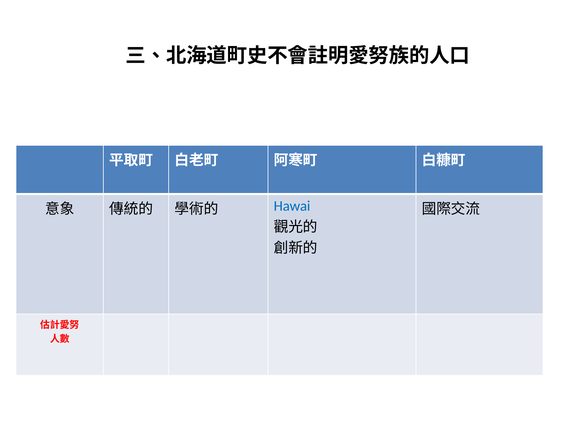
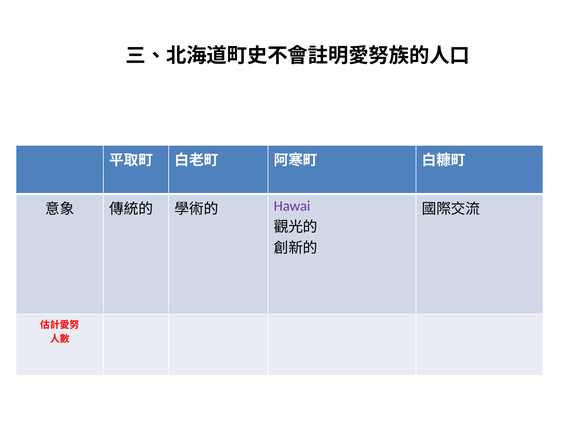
Hawai colour: blue -> purple (292, 206)
